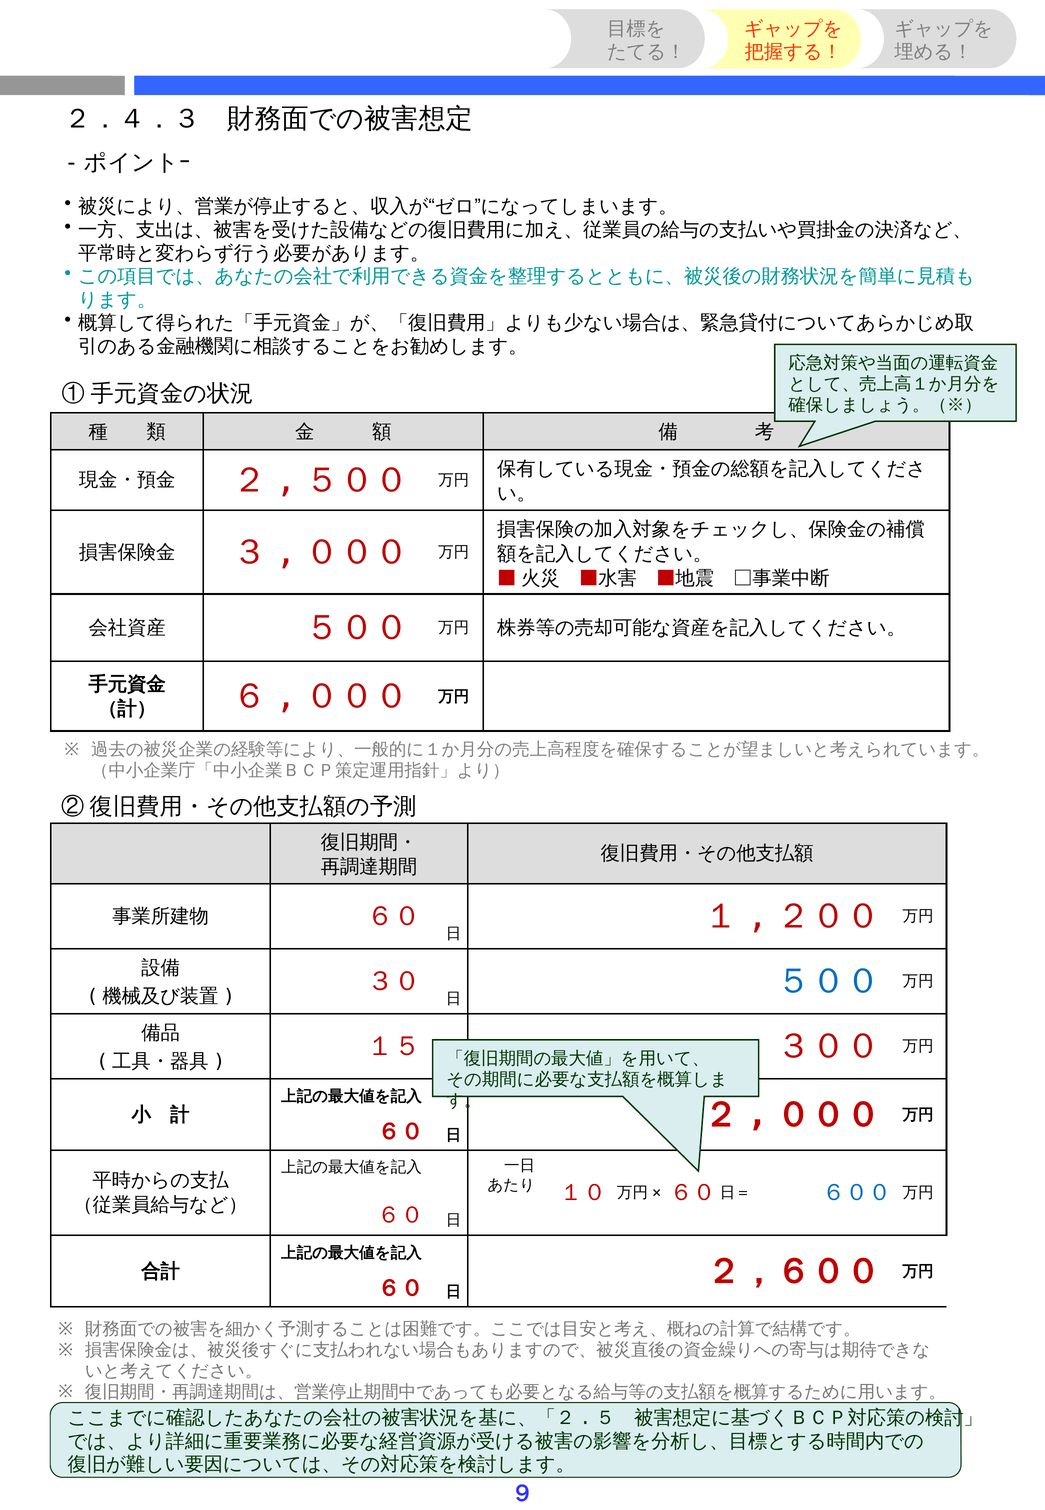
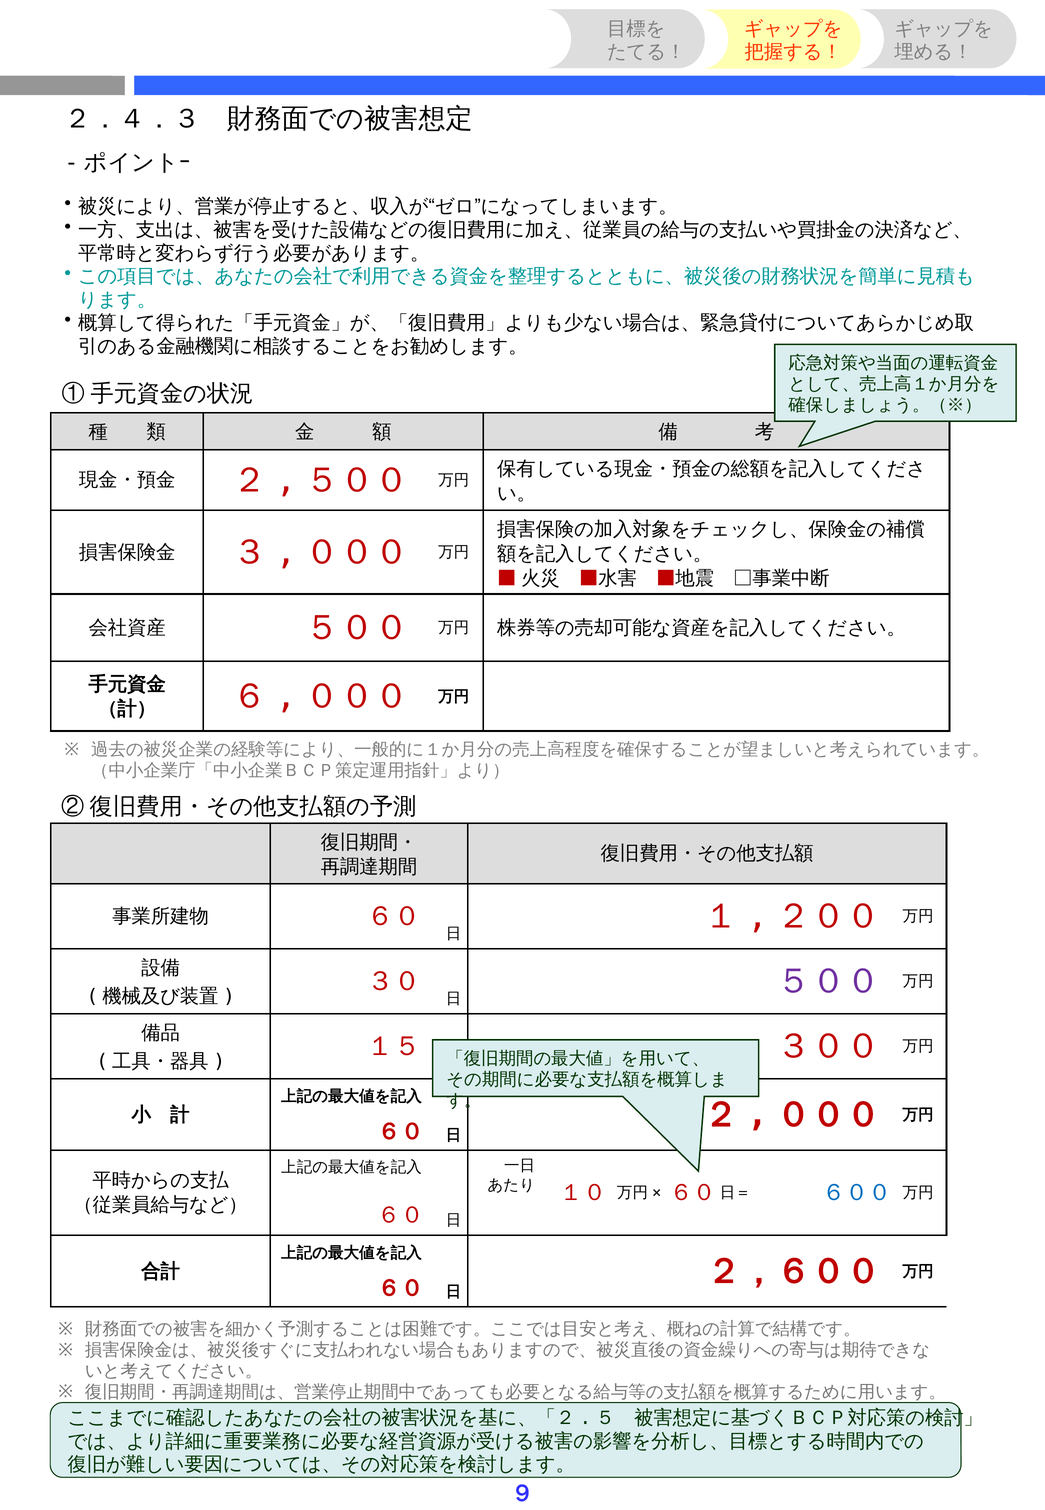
５００ colour: blue -> purple (828, 981)
